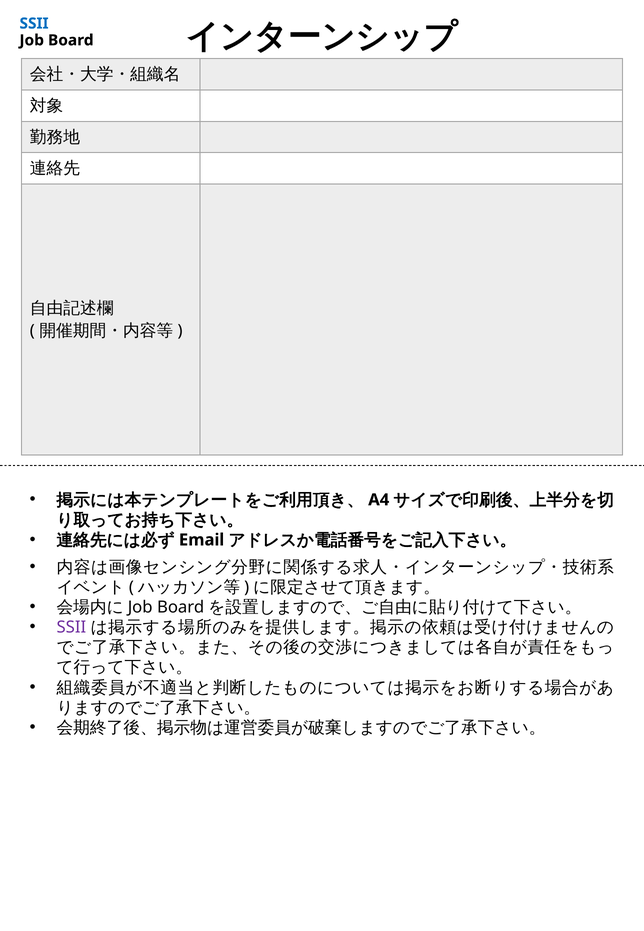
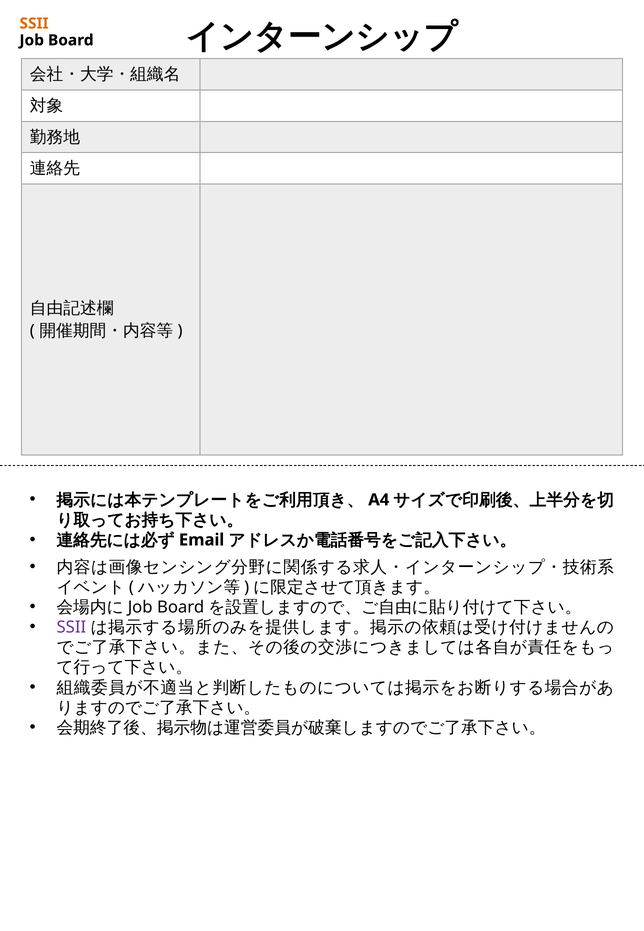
SSII colour: blue -> orange (34, 23)
